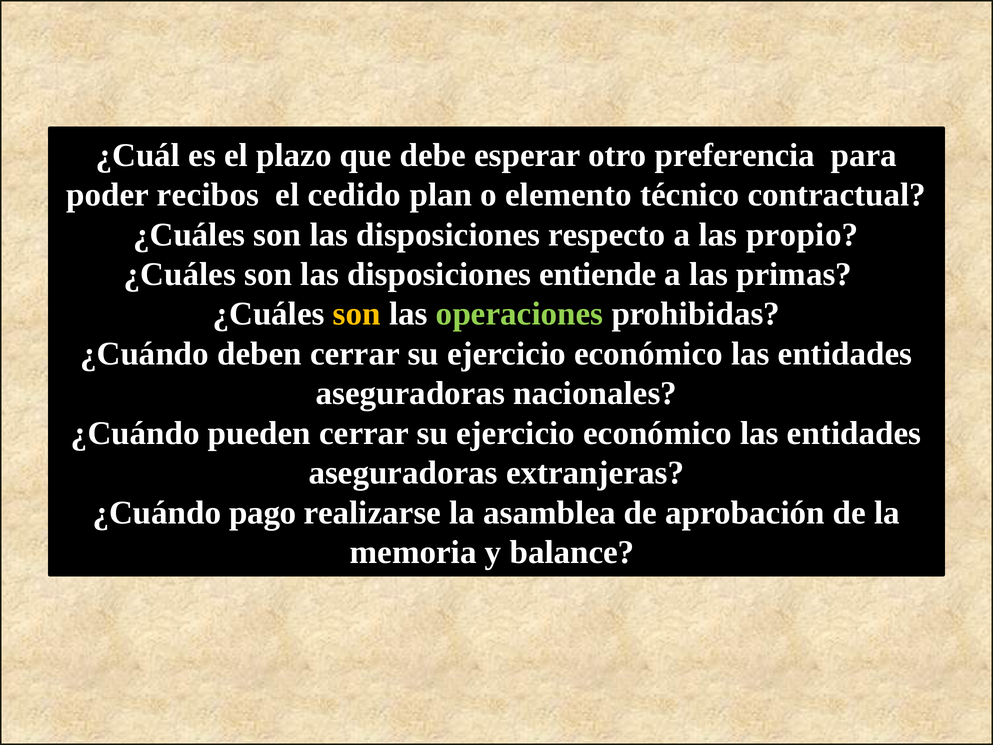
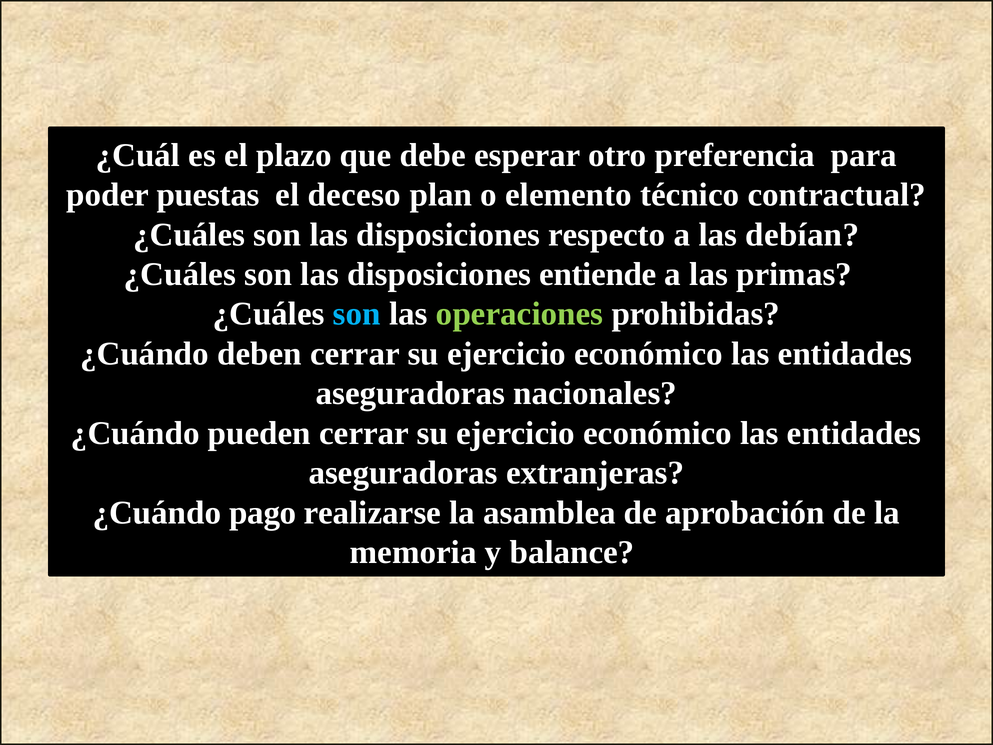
recibos: recibos -> puestas (208, 195)
cedido: cedido -> deceso (354, 195)
propio: propio -> debían (802, 235)
son colour: yellow -> light blue (357, 314)
